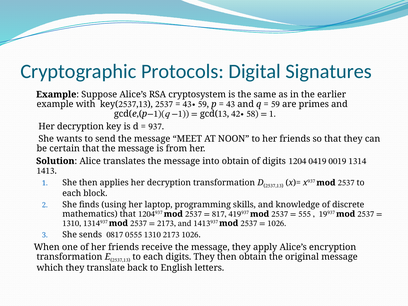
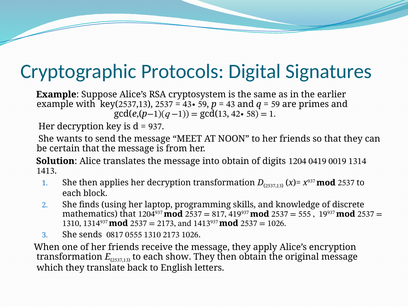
each digits: digits -> show (178, 257)
